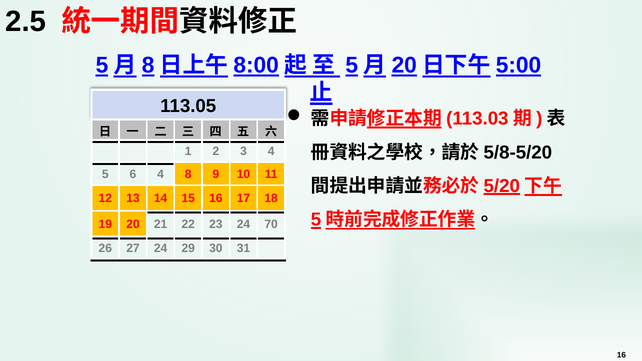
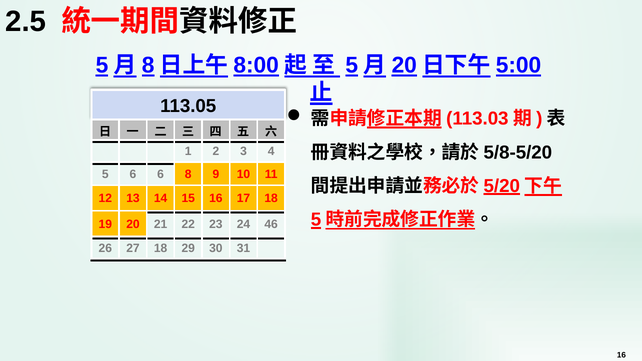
6 4: 4 -> 6 (161, 174)
70: 70 -> 46 (271, 224)
27 24: 24 -> 18 (161, 248)
